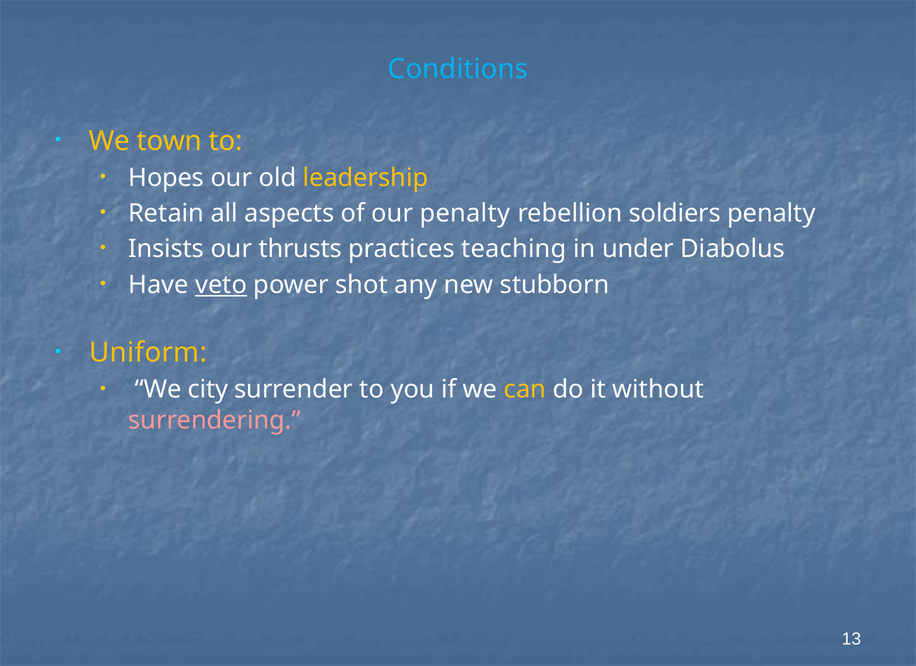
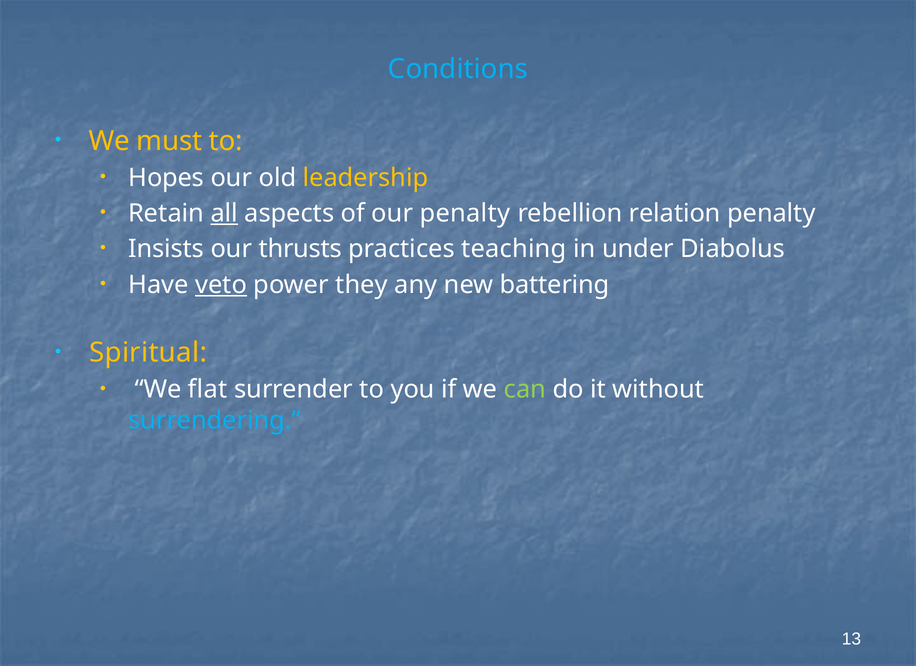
town: town -> must (169, 141)
all underline: none -> present (224, 214)
soldiers: soldiers -> relation (675, 214)
shot: shot -> they (362, 285)
stubborn: stubborn -> battering (555, 285)
Uniform: Uniform -> Spiritual (148, 353)
city: city -> flat (208, 390)
can colour: yellow -> light green (525, 390)
surrendering colour: pink -> light blue (215, 420)
